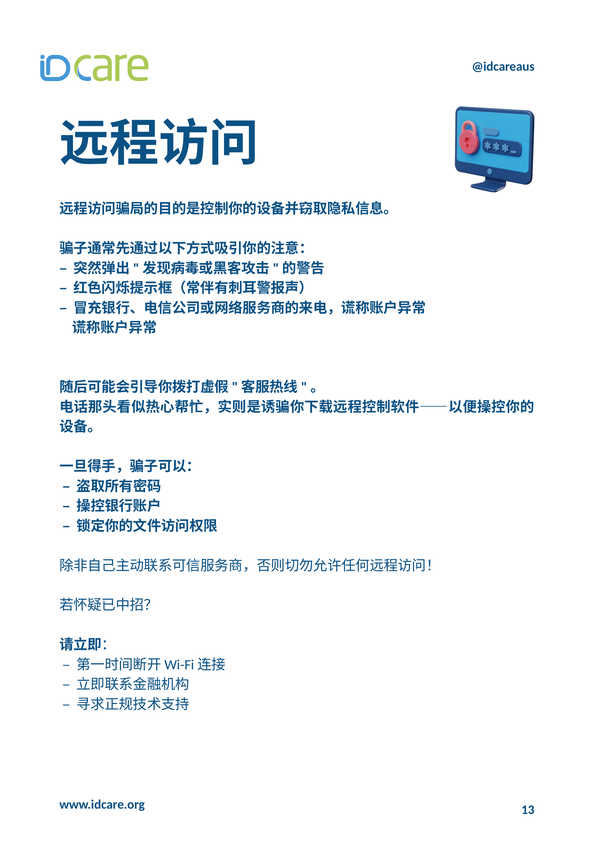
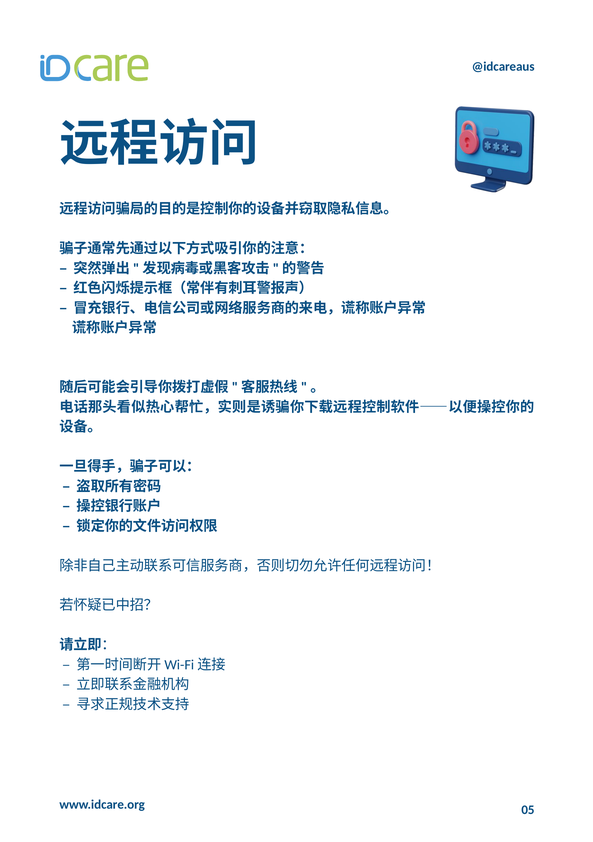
13: 13 -> 05 (528, 810)
